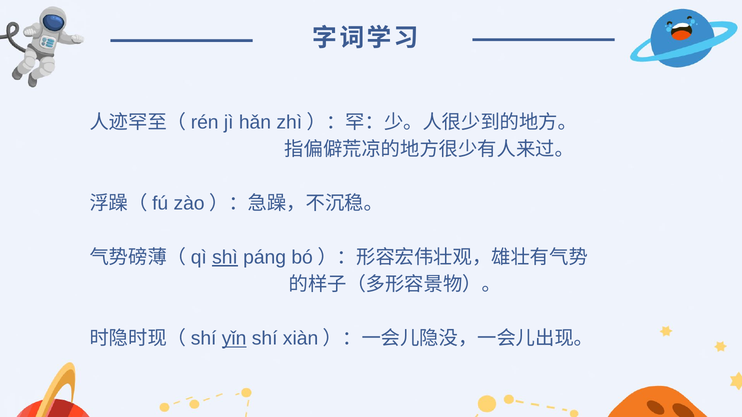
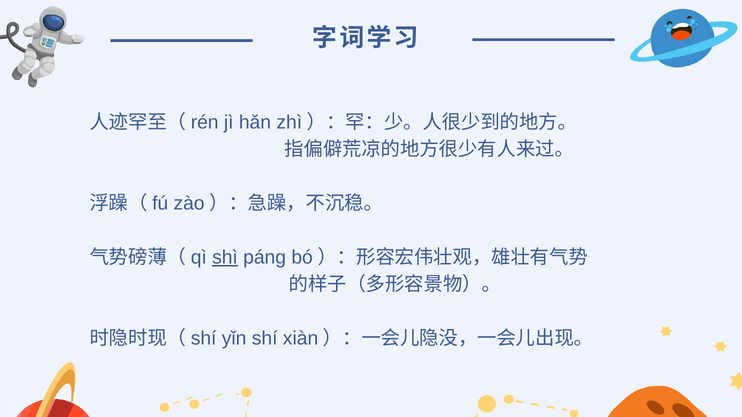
yǐn underline: present -> none (234, 339)
